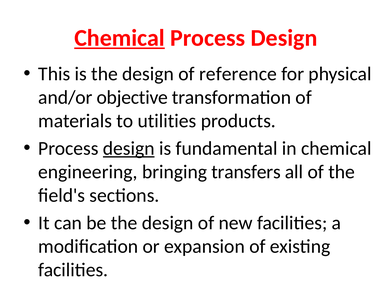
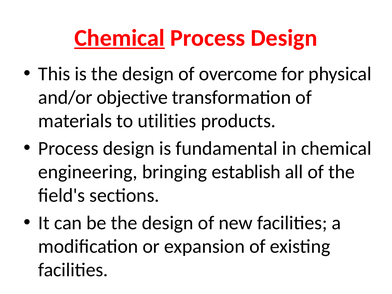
reference: reference -> overcome (238, 74)
design underline: present -> none (129, 148)
transfers: transfers -> establish (246, 172)
